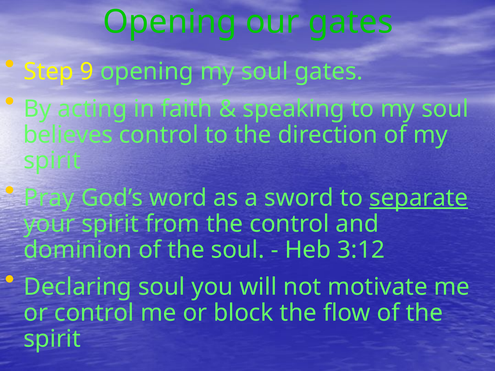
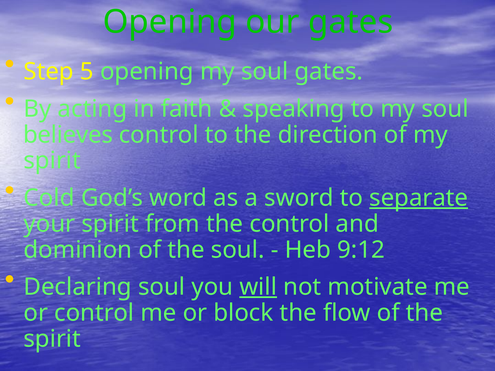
9: 9 -> 5 (87, 72)
Pray: Pray -> Cold (49, 198)
3:12: 3:12 -> 9:12 (361, 250)
will underline: none -> present (258, 287)
